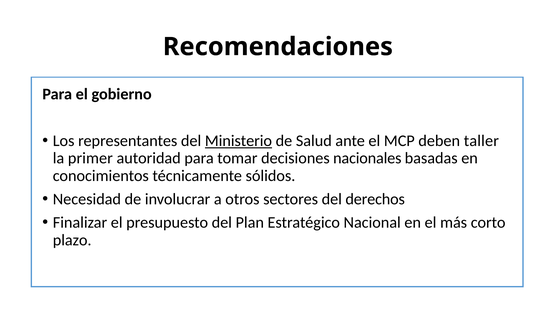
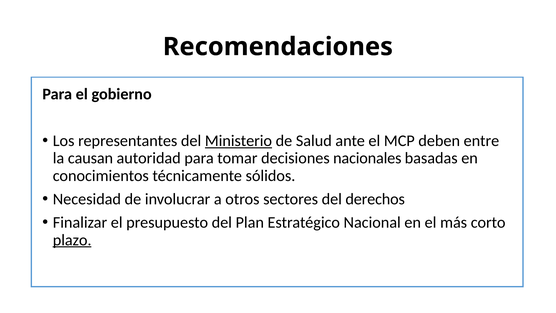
taller: taller -> entre (481, 141)
primer: primer -> causan (90, 158)
plazo underline: none -> present (72, 240)
